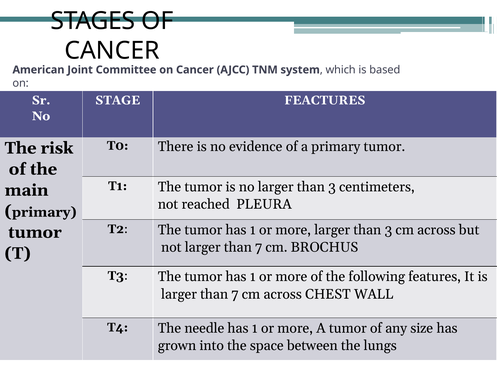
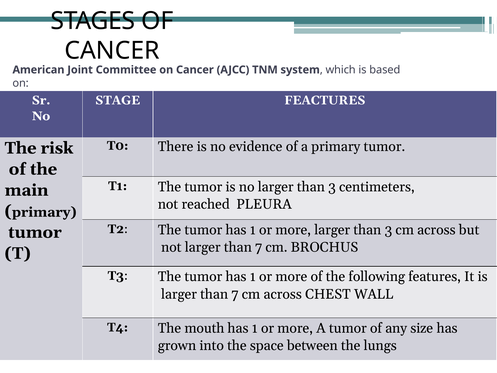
needle: needle -> mouth (204, 328)
